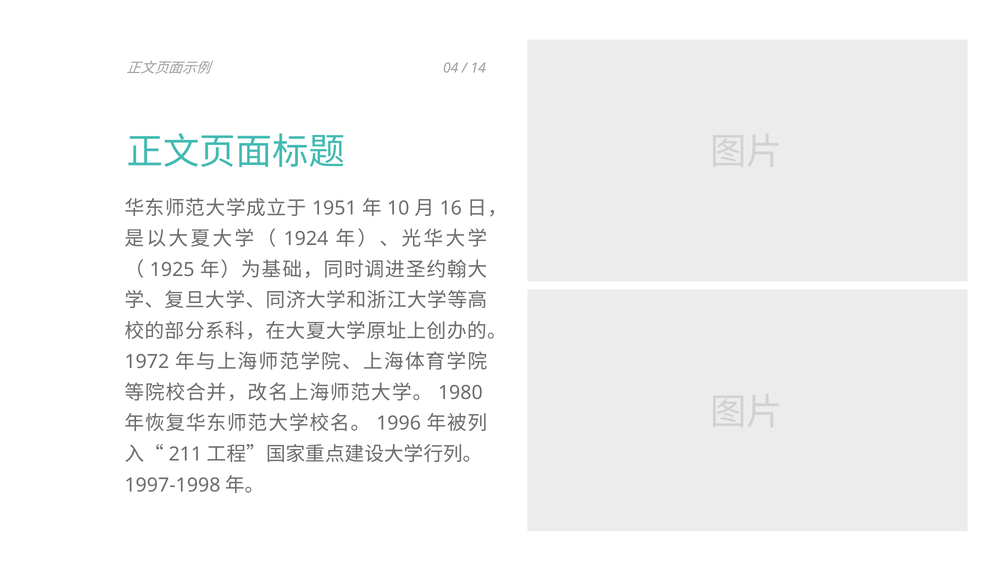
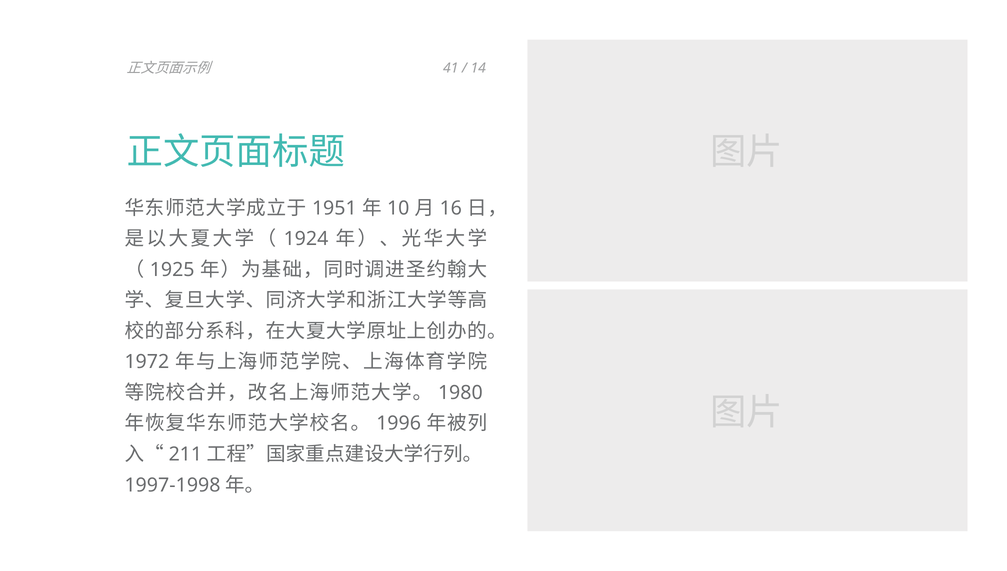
04: 04 -> 41 (451, 68)
